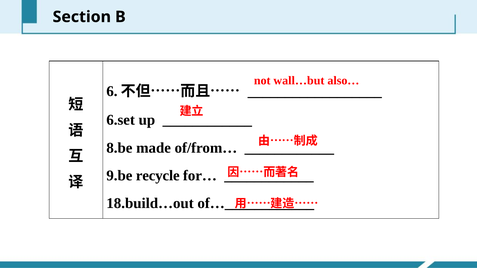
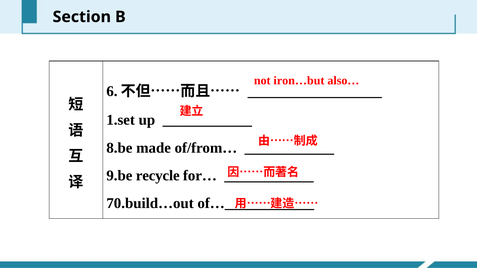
wall…but: wall…but -> iron…but (299, 81)
6.set: 6.set -> 1.set (121, 120)
18.build…out: 18.build…out -> 70.build…out (150, 203)
